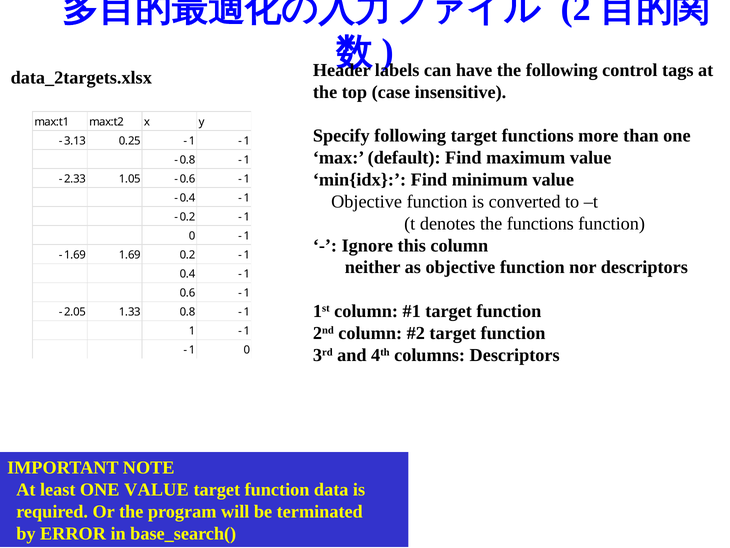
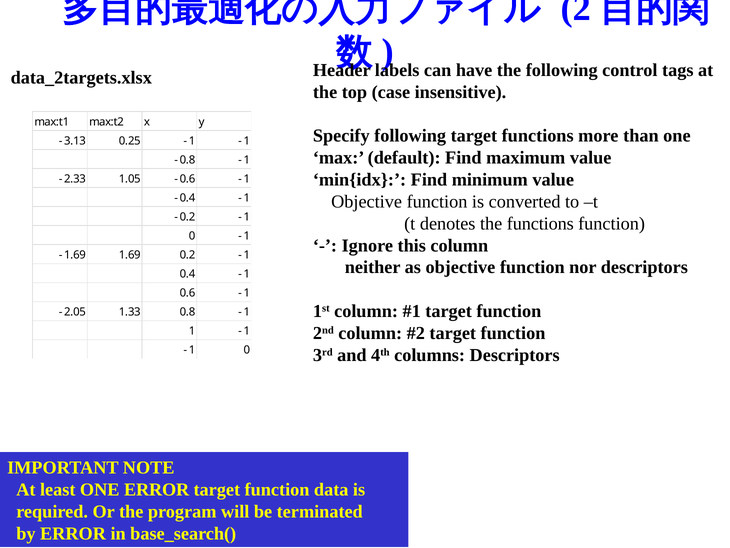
ONE VALUE: VALUE -> ERROR (157, 489)
